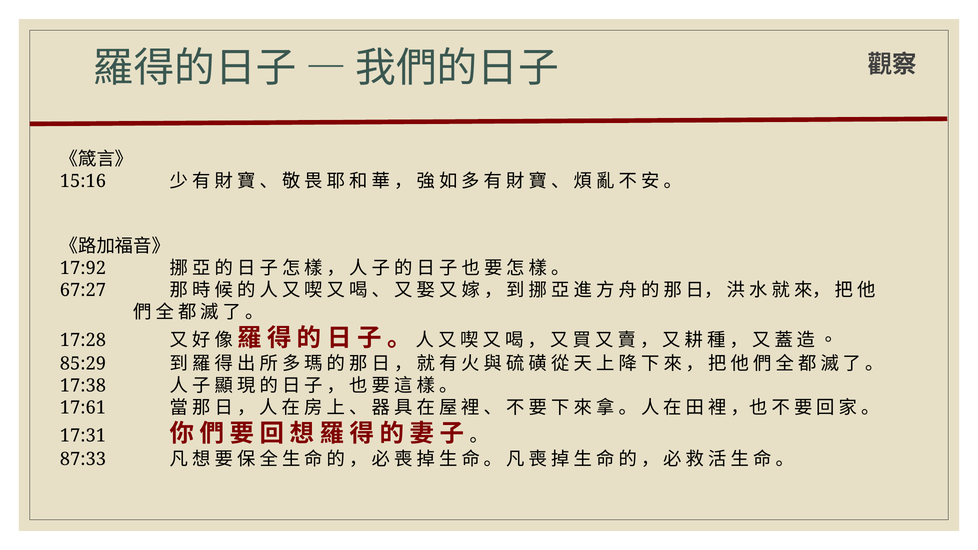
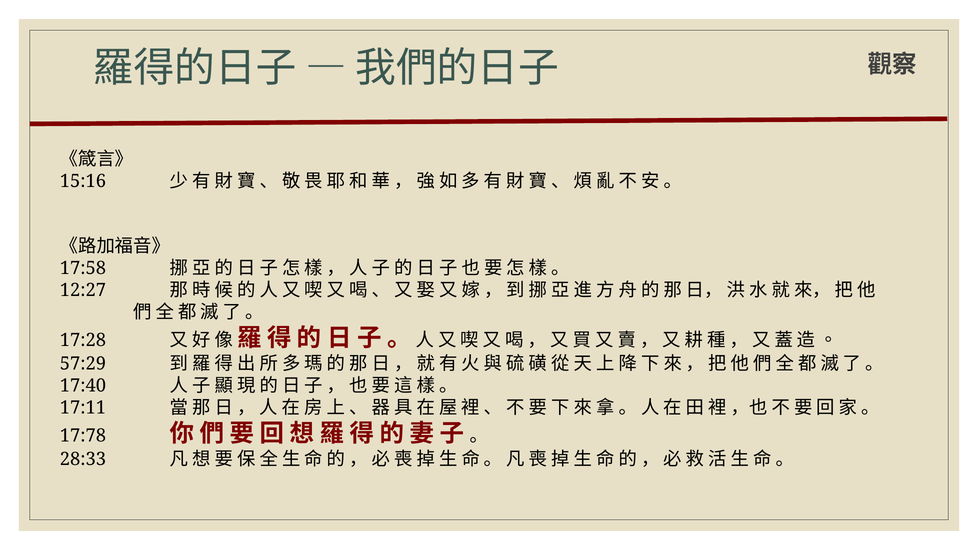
17:92: 17:92 -> 17:58 (83, 268)
67:27: 67:27 -> 12:27 (83, 290)
85:29: 85:29 -> 57:29 (83, 364)
17:38: 17:38 -> 17:40 (83, 386)
17:61: 17:61 -> 17:11 (83, 408)
17:31: 17:31 -> 17:78 (83, 436)
87:33: 87:33 -> 28:33 (83, 459)
